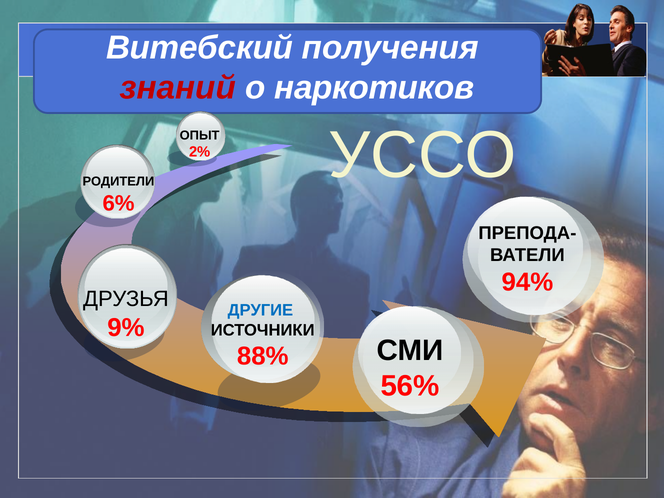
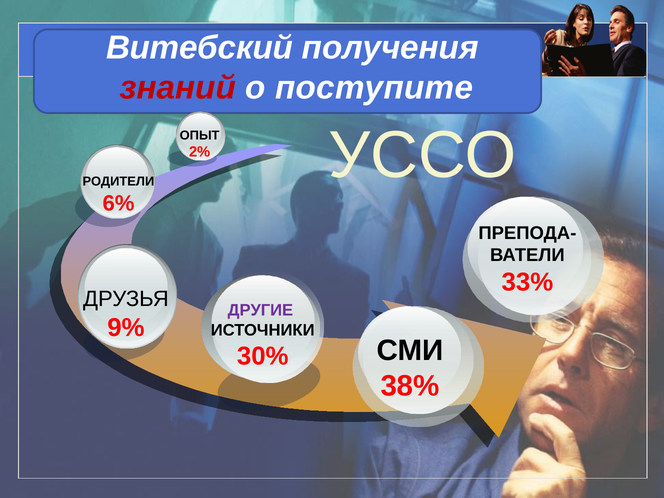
наркотиков: наркотиков -> поступите (374, 88)
94%: 94% -> 33% (527, 282)
ДРУГИЕ colour: blue -> purple (260, 310)
88%: 88% -> 30% (263, 356)
56%: 56% -> 38% (410, 386)
